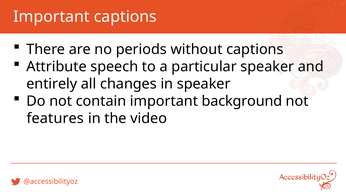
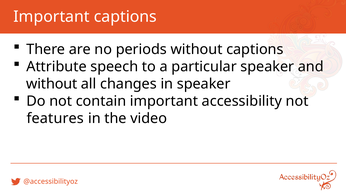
entirely: entirely -> without (52, 84)
background: background -> accessibility (242, 102)
